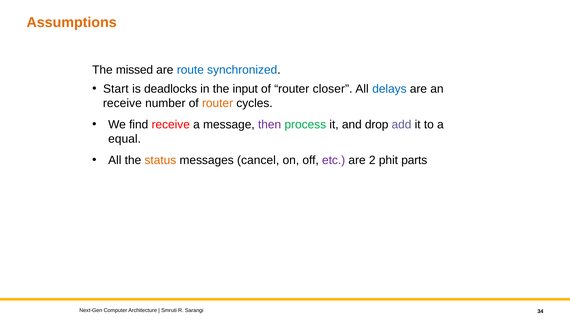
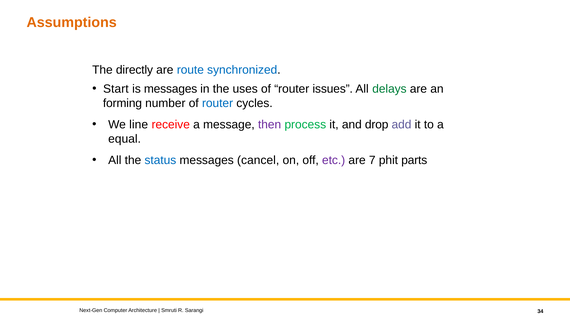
missed: missed -> directly (134, 70)
is deadlocks: deadlocks -> messages (171, 89)
input: input -> uses (245, 89)
closer: closer -> issues (333, 89)
delays colour: blue -> green (389, 89)
receive: receive -> forming (122, 103)
router colour: orange -> blue (218, 103)
find: find -> line (139, 125)
status colour: orange -> blue (160, 160)
2: 2 -> 7 (372, 160)
